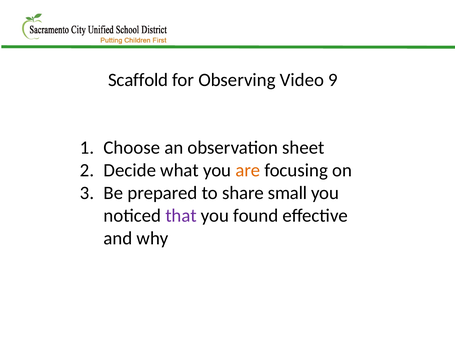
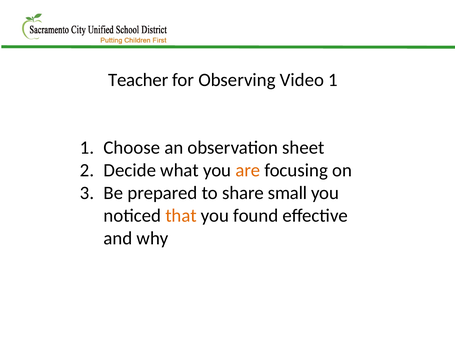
Scaffold: Scaffold -> Teacher (138, 80)
Video 9: 9 -> 1 (333, 80)
that colour: purple -> orange (181, 215)
